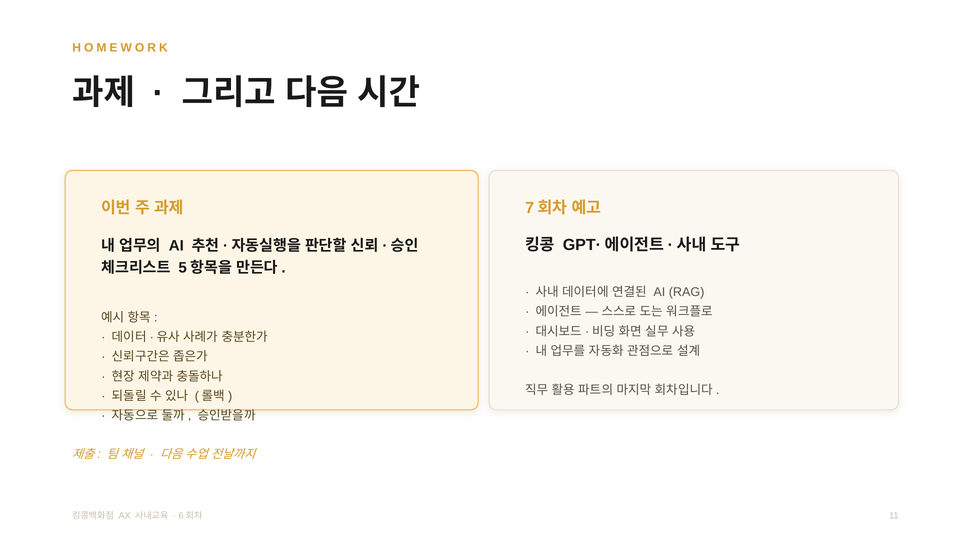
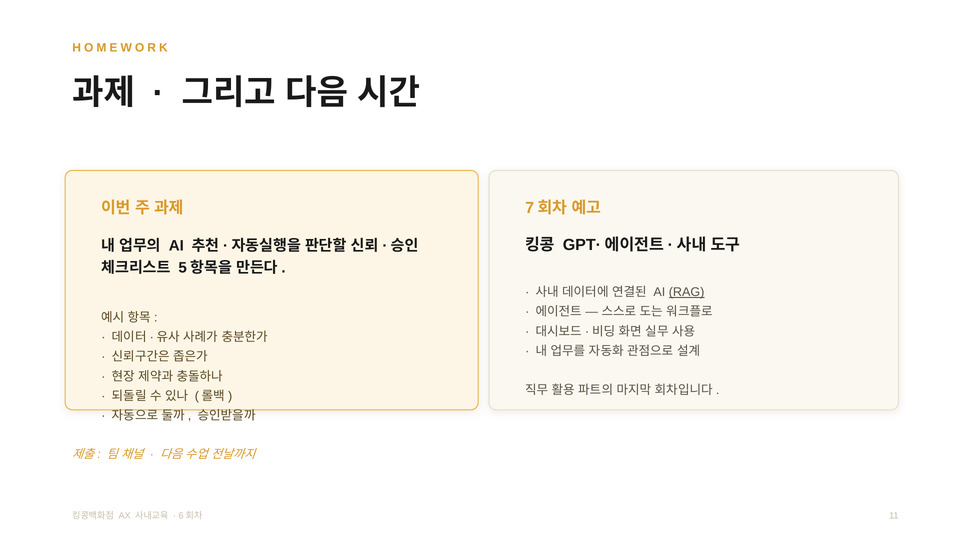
RAG underline: none -> present (687, 292)
